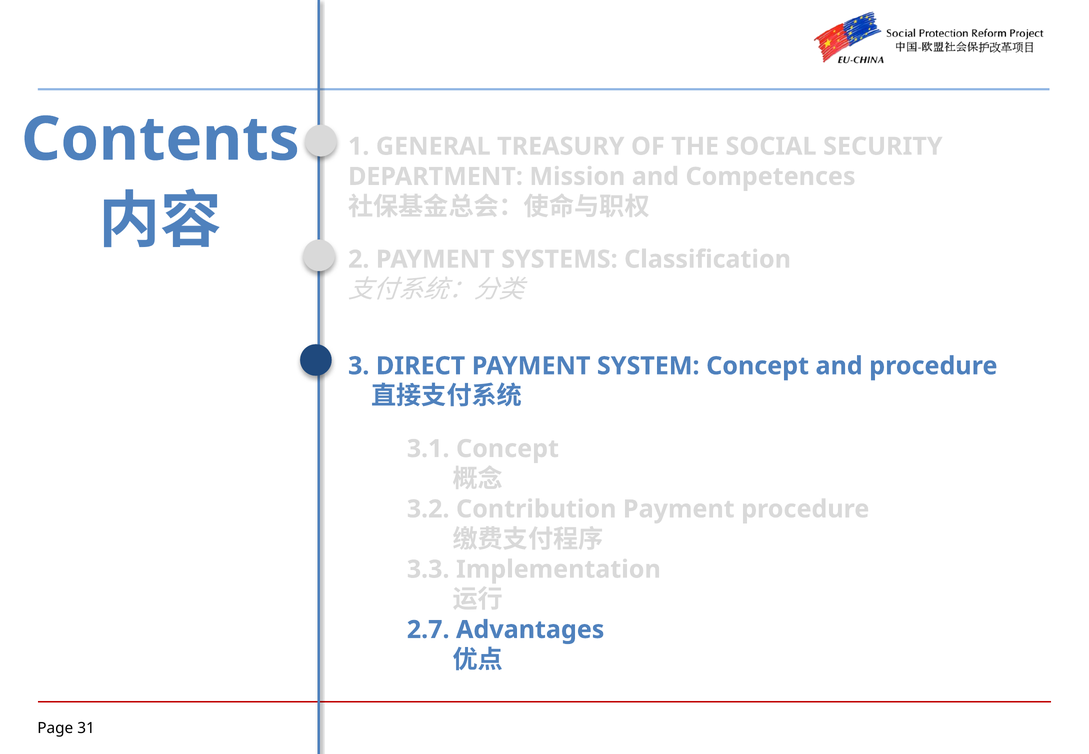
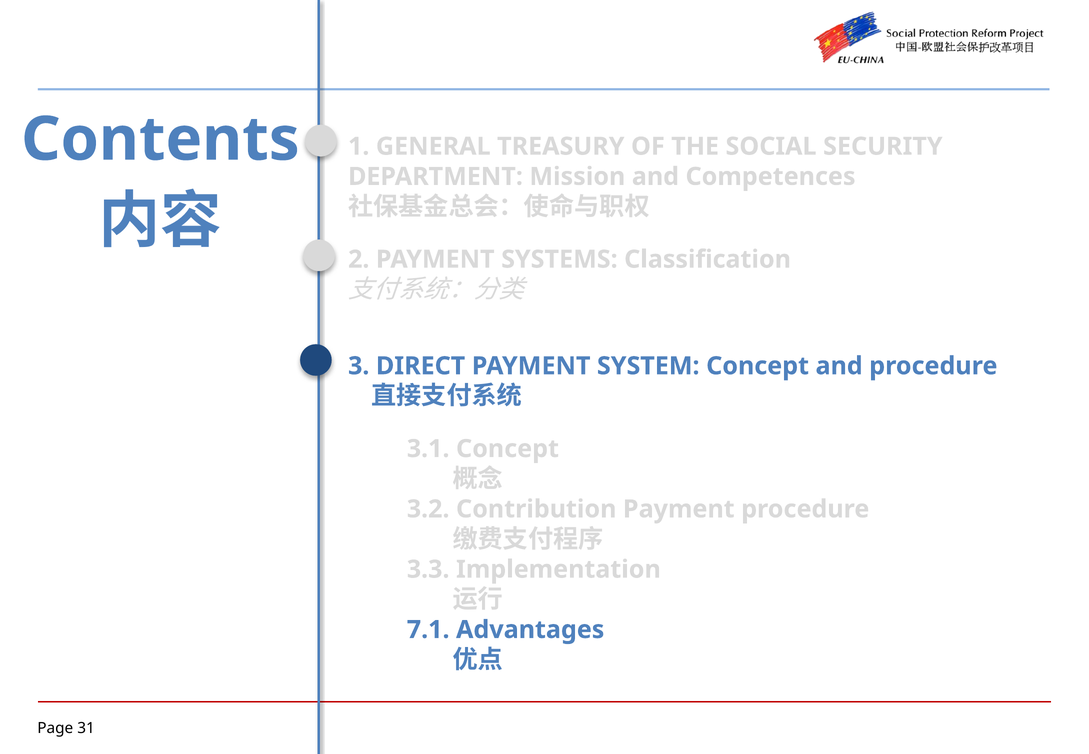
2.7: 2.7 -> 7.1 (428, 630)
